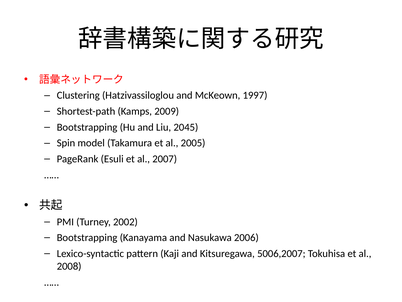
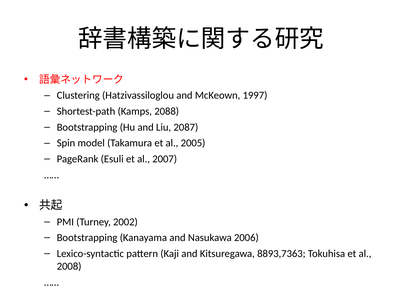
2009: 2009 -> 2088 (167, 111)
2045: 2045 -> 2087 (186, 127)
5006,2007: 5006,2007 -> 8893,7363 (281, 253)
